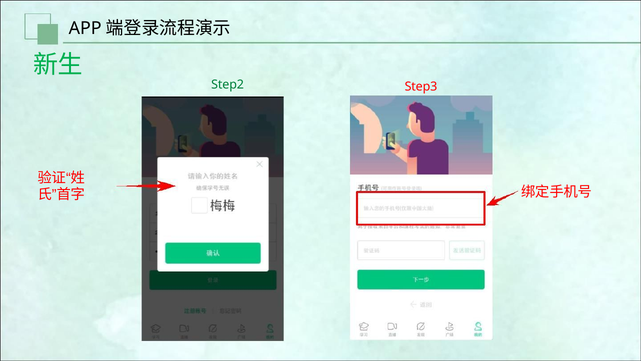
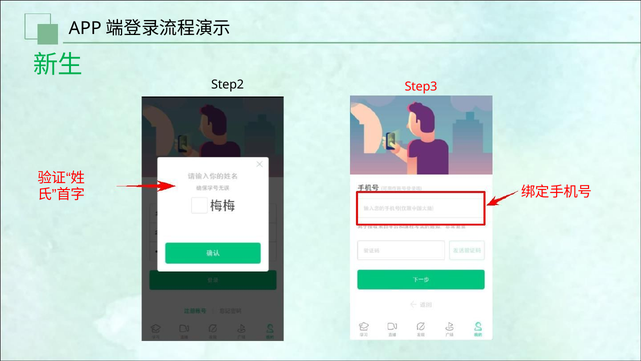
Step2 colour: green -> black (228, 84)
